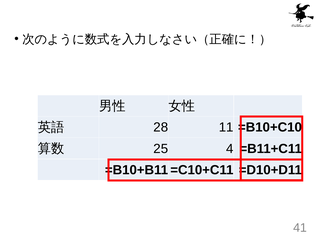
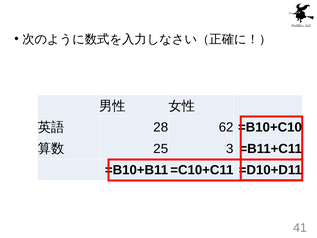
11: 11 -> 62 (226, 127)
4: 4 -> 3 (230, 149)
